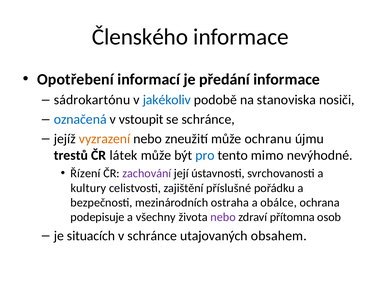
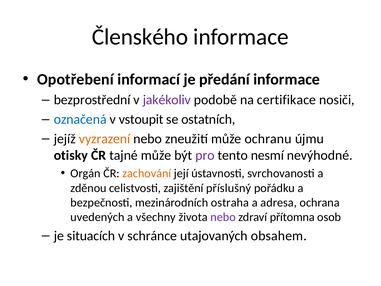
sádrokartónu: sádrokartónu -> bezprostřední (92, 100)
jakékoliv colour: blue -> purple (167, 100)
stanoviska: stanoviska -> certifikace (286, 100)
se schránce: schránce -> ostatních (208, 119)
trestů: trestů -> otisky (71, 155)
látek: látek -> tajné (124, 155)
pro colour: blue -> purple (205, 155)
mimo: mimo -> nesmí (267, 155)
Řízení: Řízení -> Orgán (86, 173)
zachování colour: purple -> orange (147, 173)
kultury: kultury -> zděnou (88, 188)
příslušné: příslušné -> příslušný (229, 188)
obálce: obálce -> adresa (279, 202)
podepisuje: podepisuje -> uvedených (97, 217)
